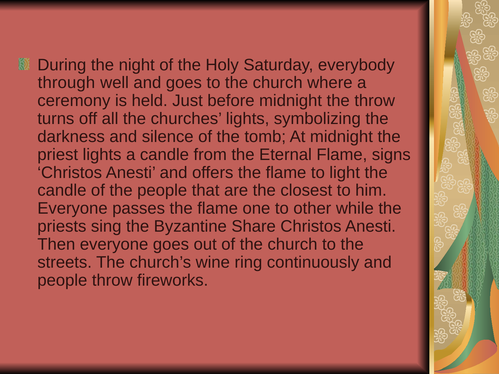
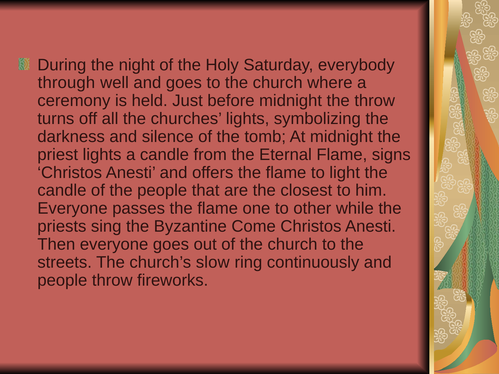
Share: Share -> Come (254, 227)
wine: wine -> slow (213, 262)
